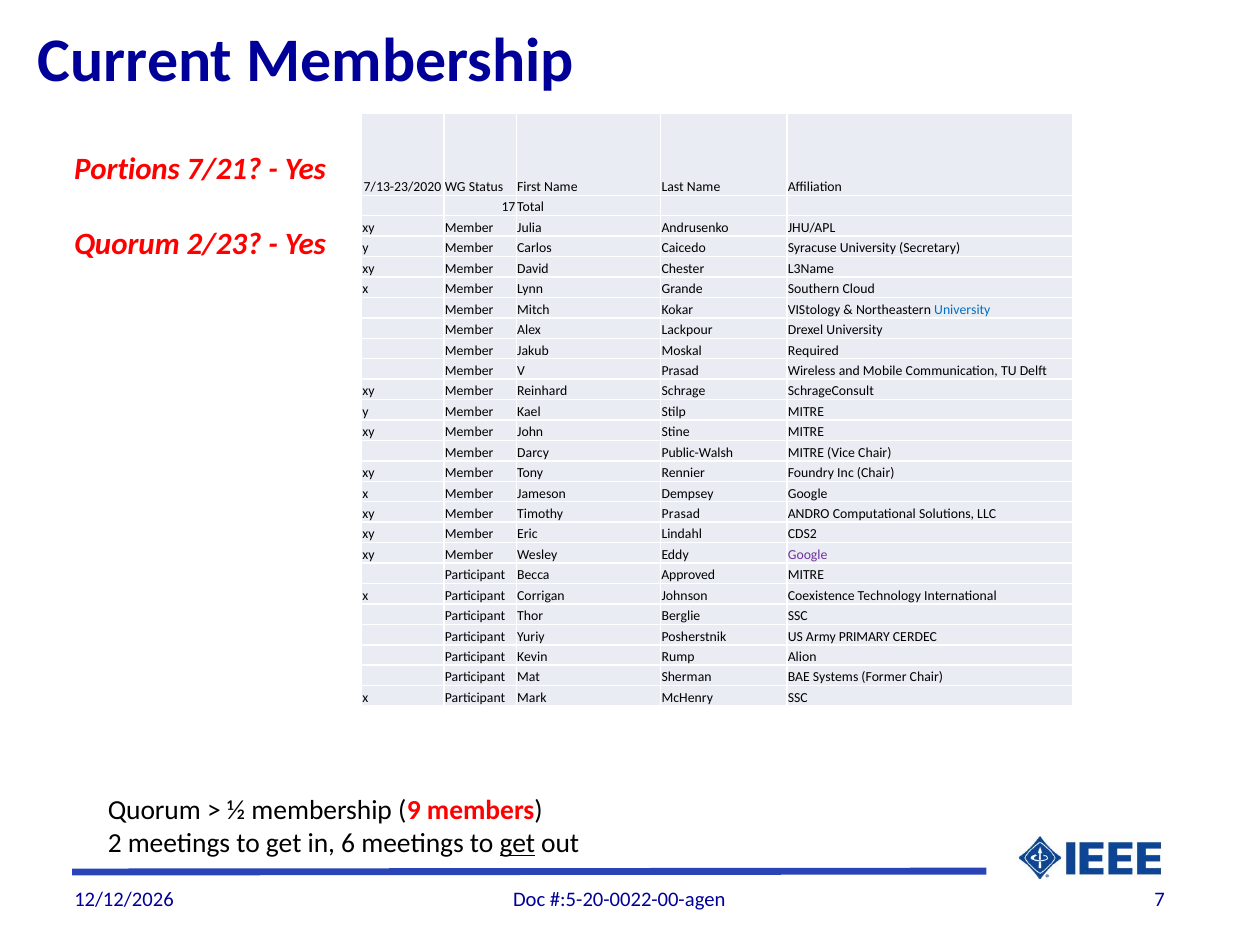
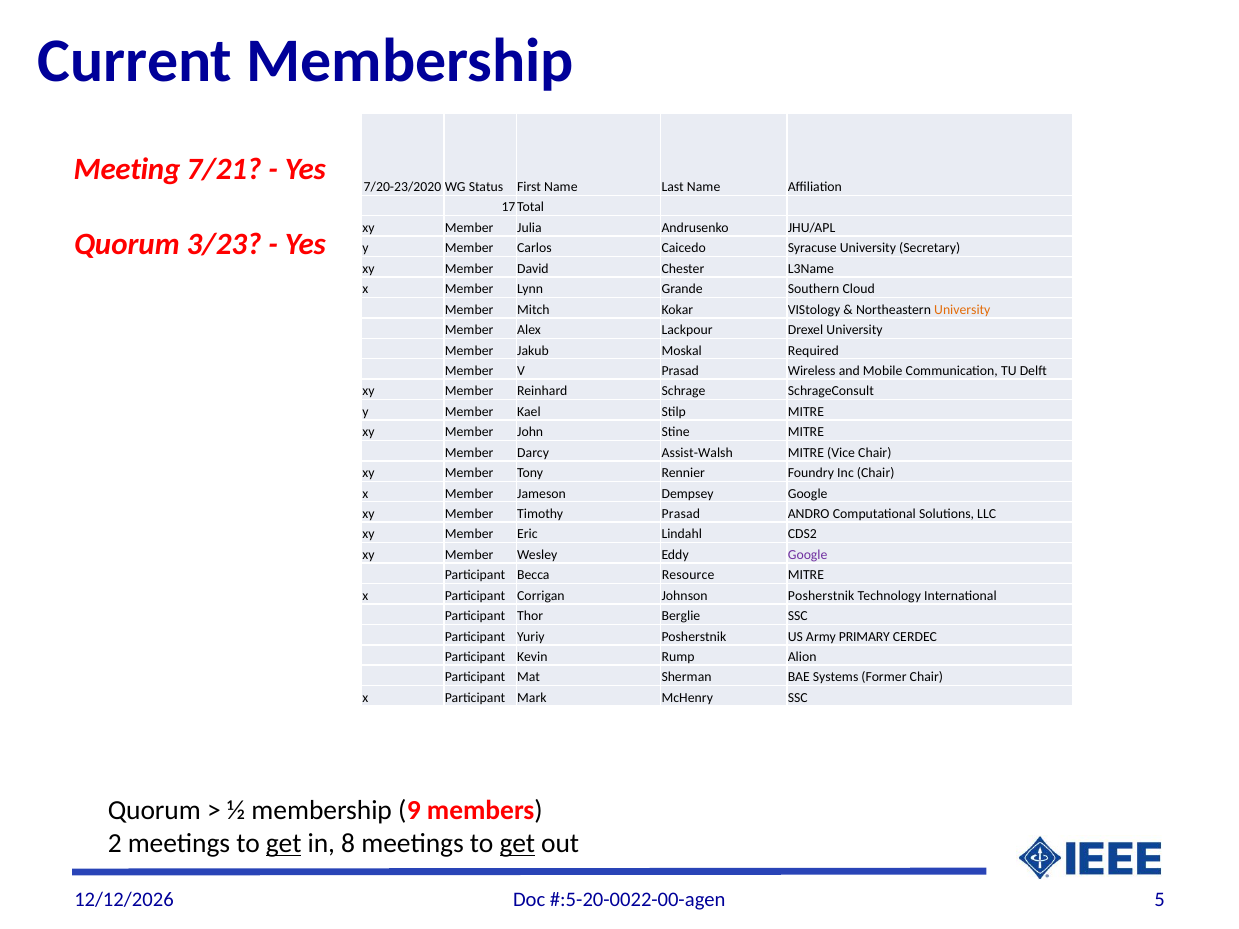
Portions: Portions -> Meeting (127, 170)
7/13-23/2020: 7/13-23/2020 -> 7/20-23/2020 (403, 187)
2/23: 2/23 -> 3/23 (224, 244)
University colour: blue -> orange (962, 310)
Public-Walsh: Public-Walsh -> Assist-Walsh (697, 453)
Approved: Approved -> Resource (688, 575)
Johnson Coexistence: Coexistence -> Posherstnik (821, 596)
get underline: none -> present (284, 844)
6: 6 -> 8 (348, 844)
7: 7 -> 5 (1160, 900)
